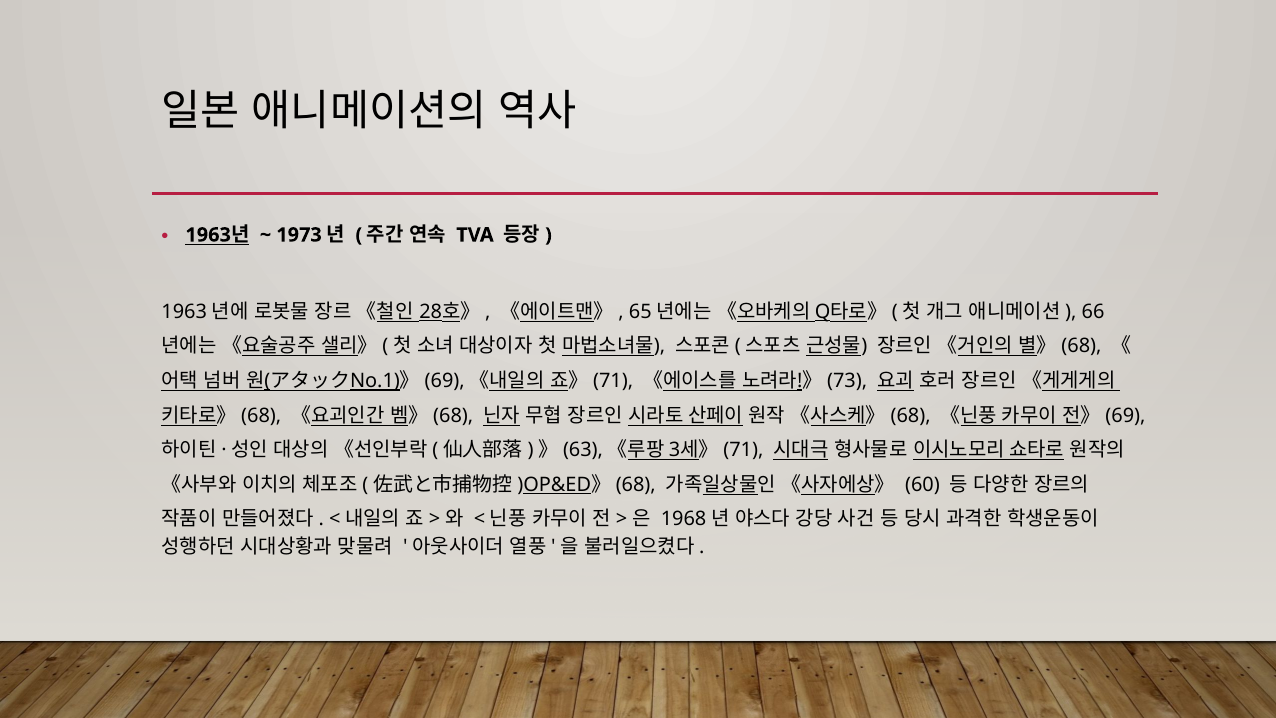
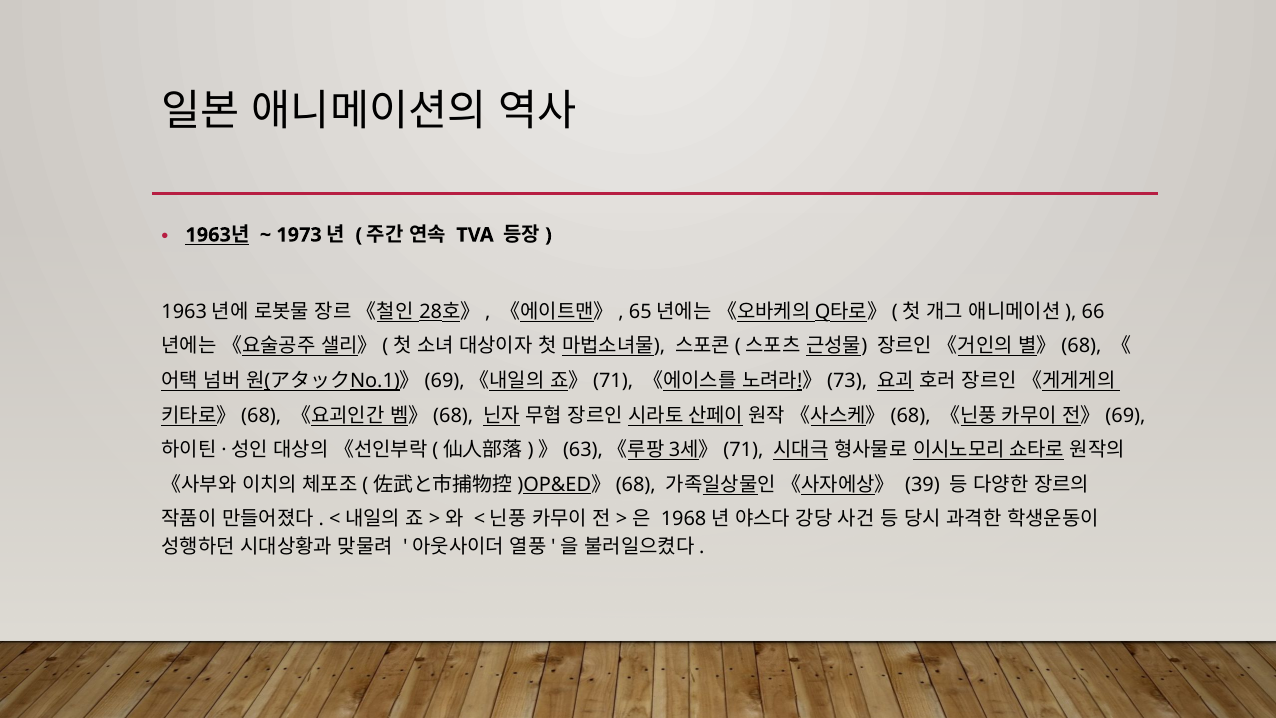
60: 60 -> 39 (922, 485)
